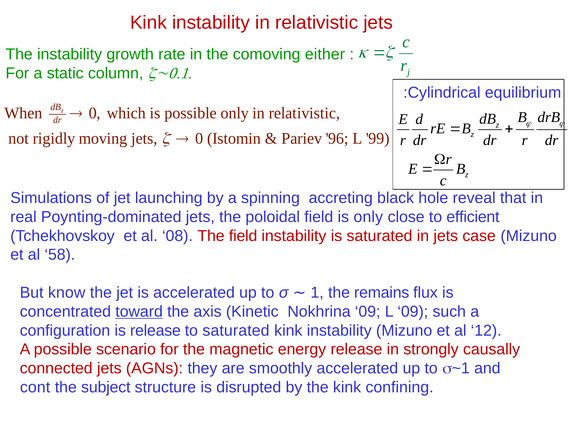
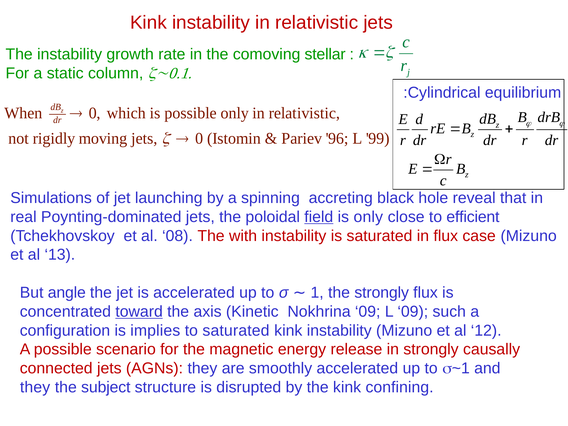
either: either -> stellar (325, 54)
field underline: none -> present (319, 217)
The field: field -> with (243, 236)
in jets: jets -> flux (446, 236)
58: 58 -> 13 (60, 255)
know: know -> angle (67, 293)
the remains: remains -> strongly (382, 293)
is release: release -> implies (155, 330)
cont: cont -> they (35, 387)
